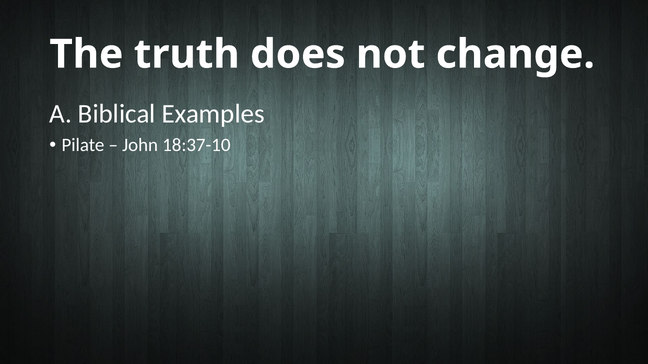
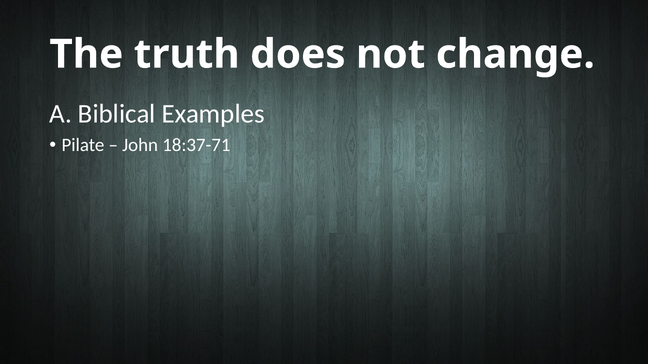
18:37-10: 18:37-10 -> 18:37-71 (196, 145)
